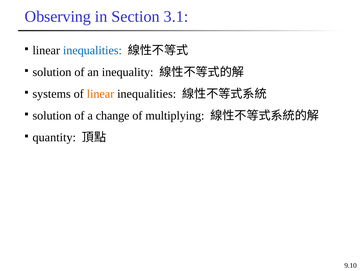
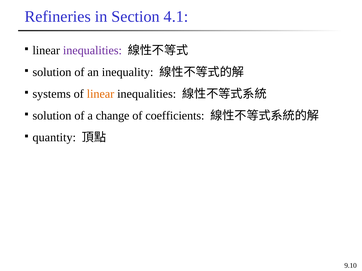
Observing: Observing -> Refineries (58, 16)
3.1: 3.1 -> 4.1 (176, 16)
inequalities colour: blue -> purple (92, 50)
multiplying: multiplying -> coefficients (175, 116)
